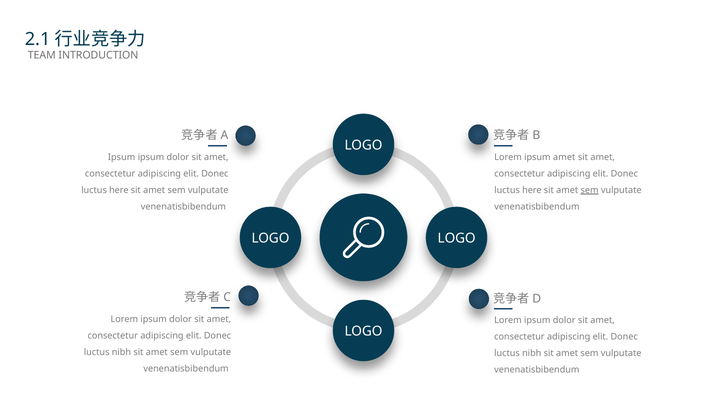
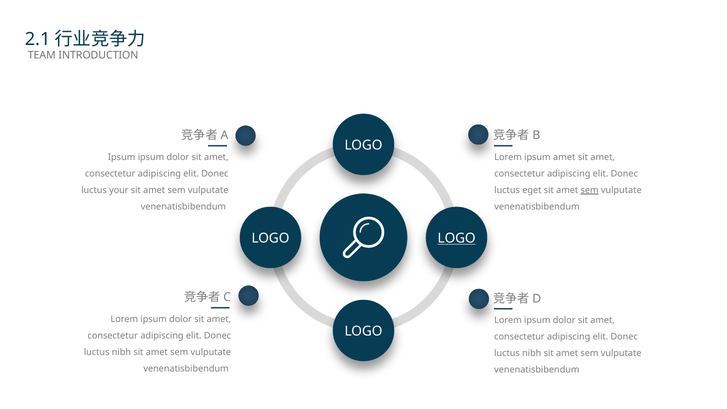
here: here -> your (119, 190)
here: here -> eget (532, 190)
LOGO underline: none -> present (457, 238)
